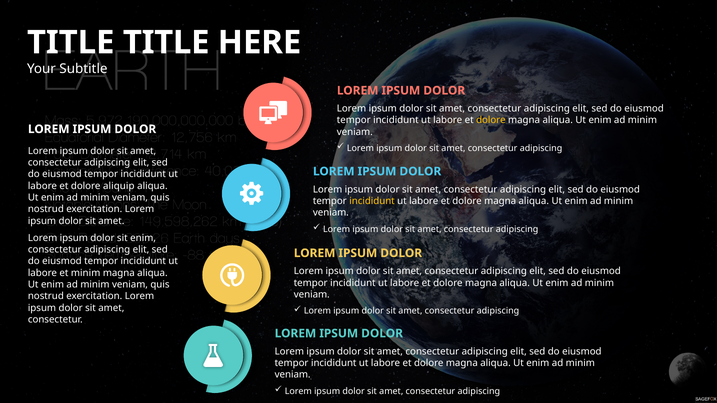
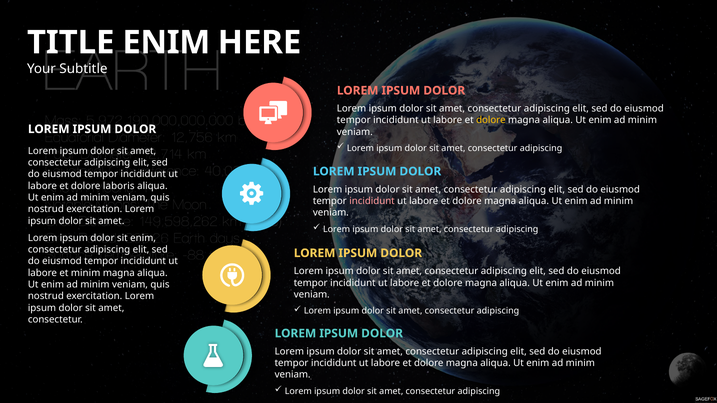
TITLE: TITLE -> ENIM (166, 43)
aliquip: aliquip -> laboris (119, 186)
incididunt colour: yellow -> pink (372, 201)
